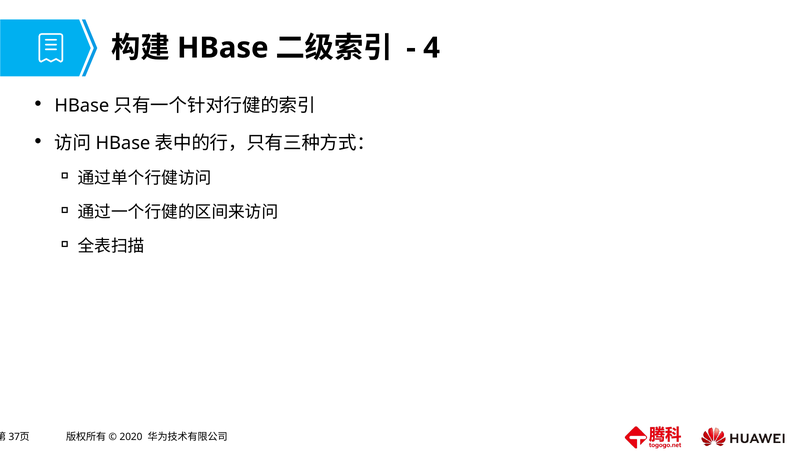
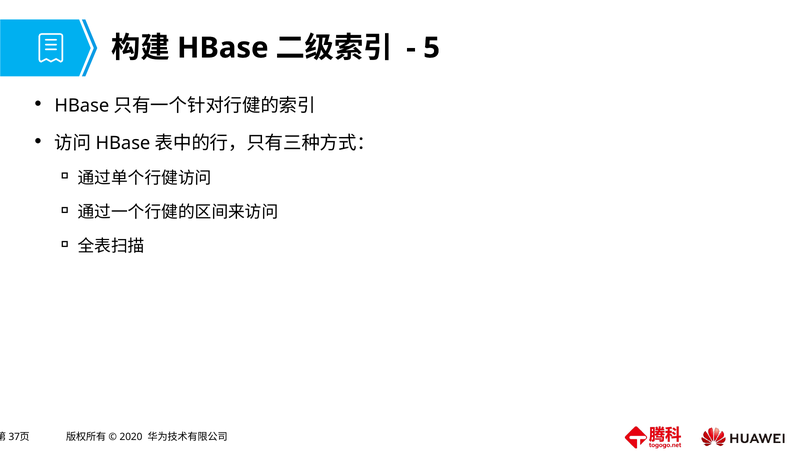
4: 4 -> 5 (432, 48)
